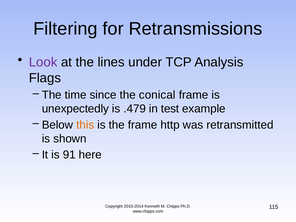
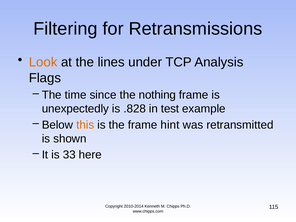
Look colour: purple -> orange (43, 62)
conical: conical -> nothing (157, 95)
.479: .479 -> .828 (135, 109)
http: http -> hint (170, 125)
91: 91 -> 33 (69, 155)
